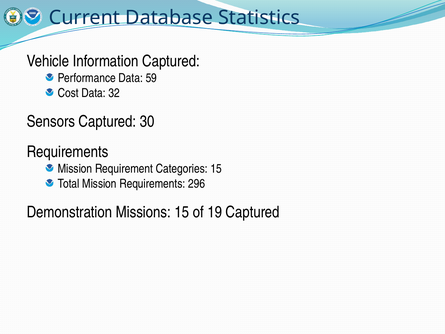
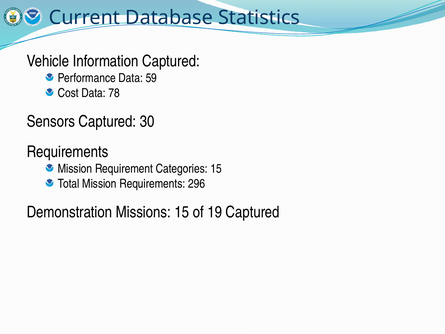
32: 32 -> 78 (114, 93)
